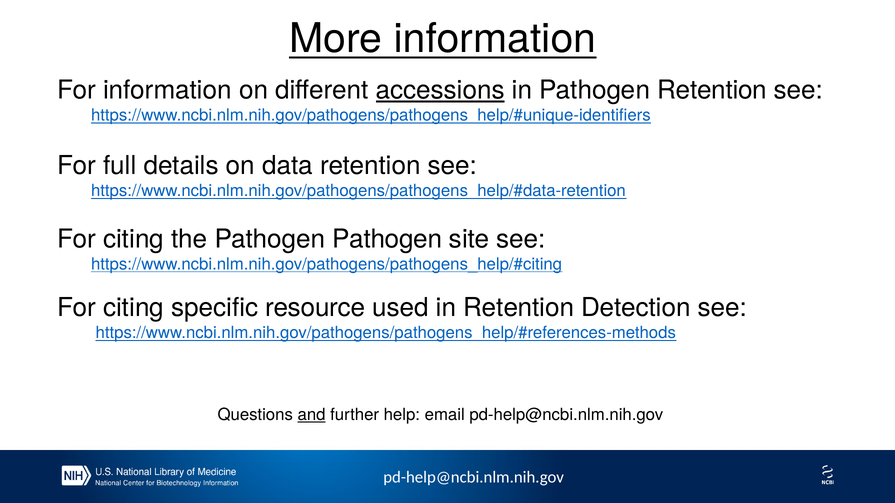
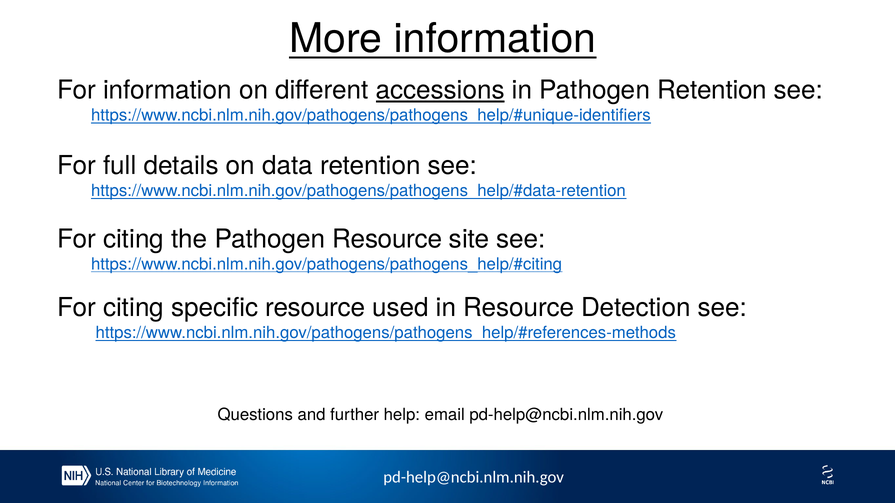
Pathogen Pathogen: Pathogen -> Resource (387, 239)
in Retention: Retention -> Resource (519, 308)
and underline: present -> none (312, 415)
